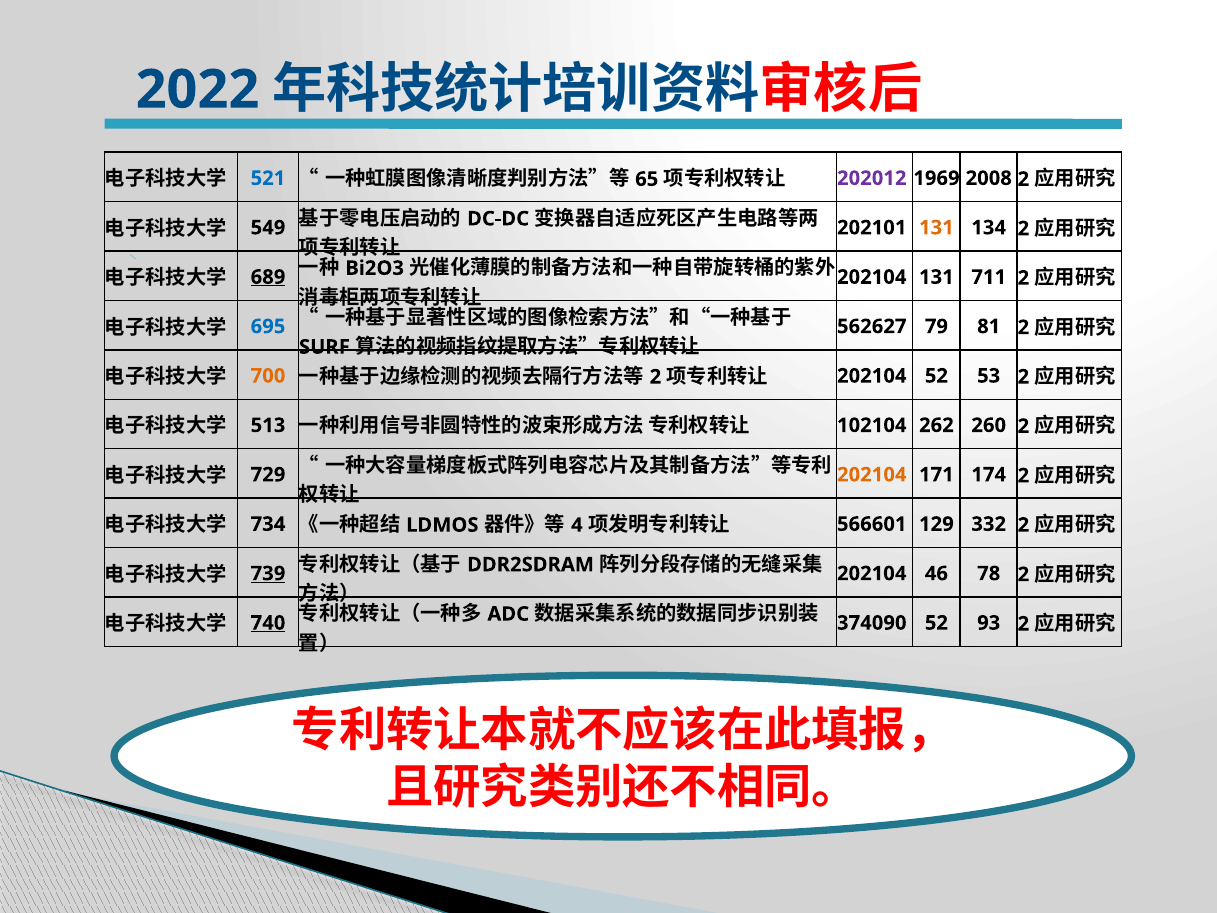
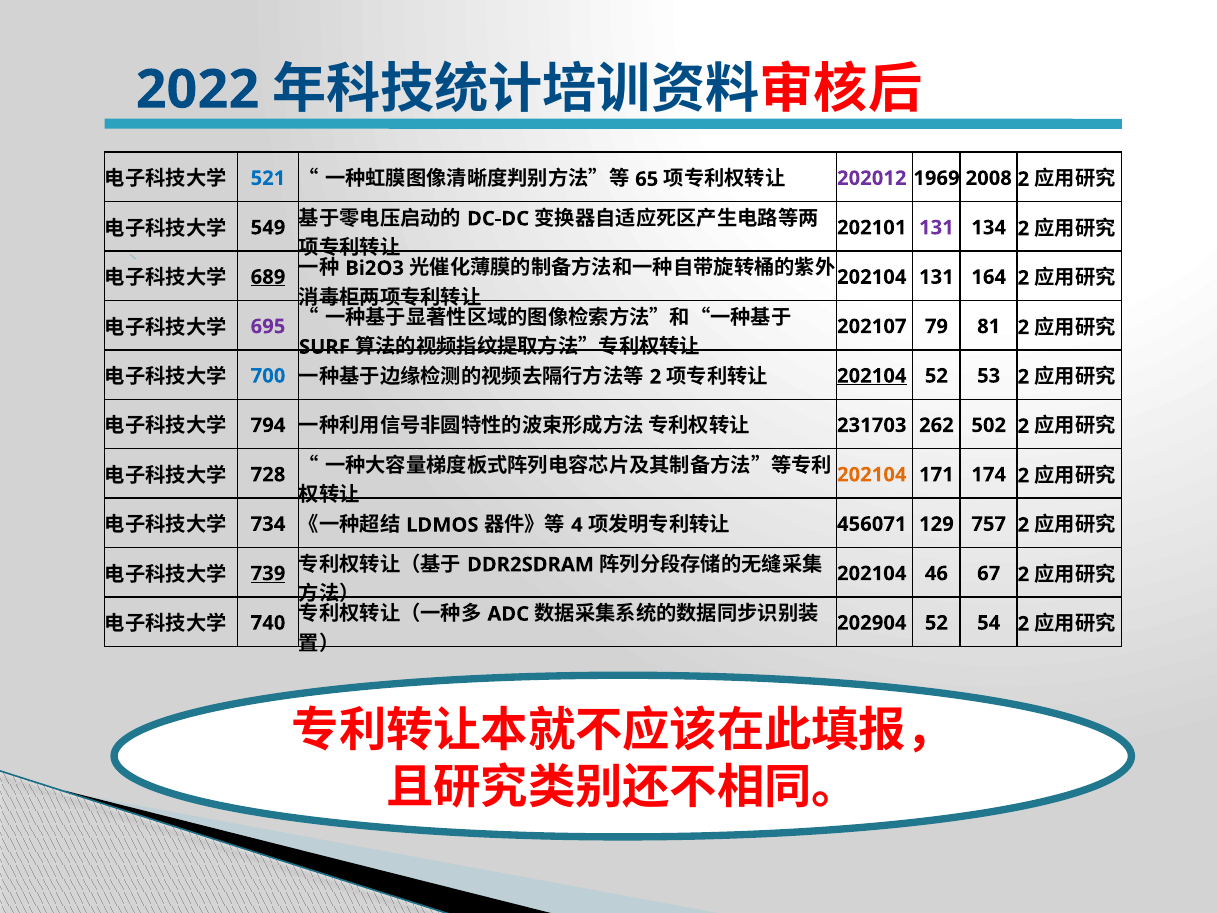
131 colour: orange -> purple (936, 228)
711: 711 -> 164 (989, 277)
695 colour: blue -> purple (268, 326)
562627: 562627 -> 202107 (872, 326)
700 colour: orange -> blue (268, 376)
202104 underline: none -> present (872, 376)
513: 513 -> 794 (268, 425)
102104: 102104 -> 231703 (872, 425)
260: 260 -> 502 (989, 425)
729: 729 -> 728 (268, 475)
566601: 566601 -> 456071 (872, 524)
332: 332 -> 757 (989, 524)
78: 78 -> 67 (989, 573)
740 underline: present -> none (268, 623)
374090: 374090 -> 202904 (872, 623)
93: 93 -> 54 (989, 623)
